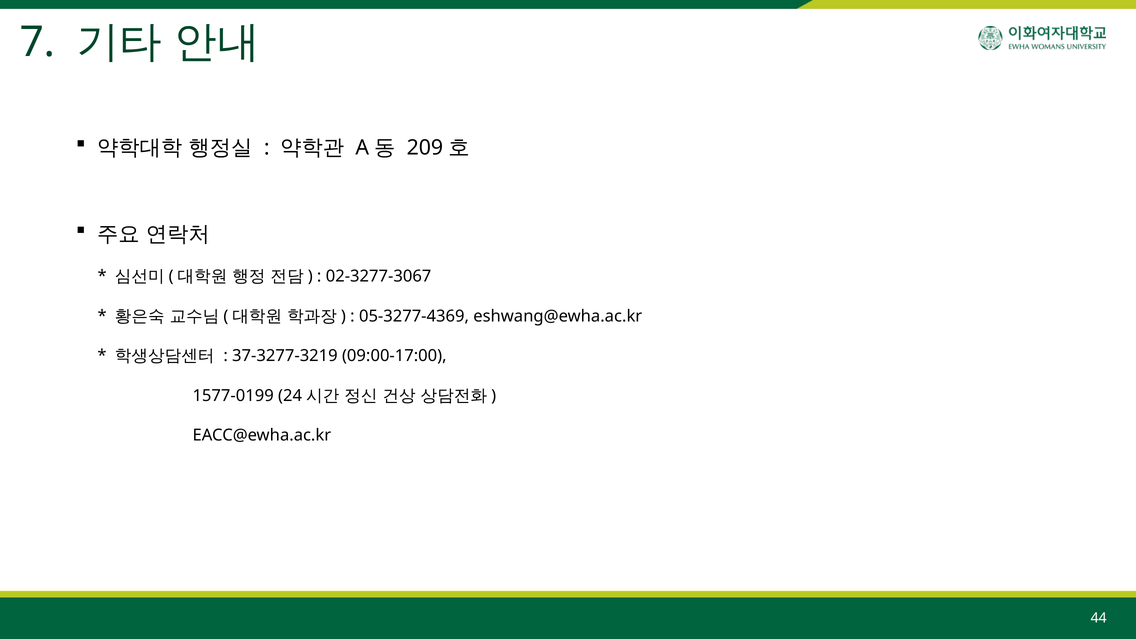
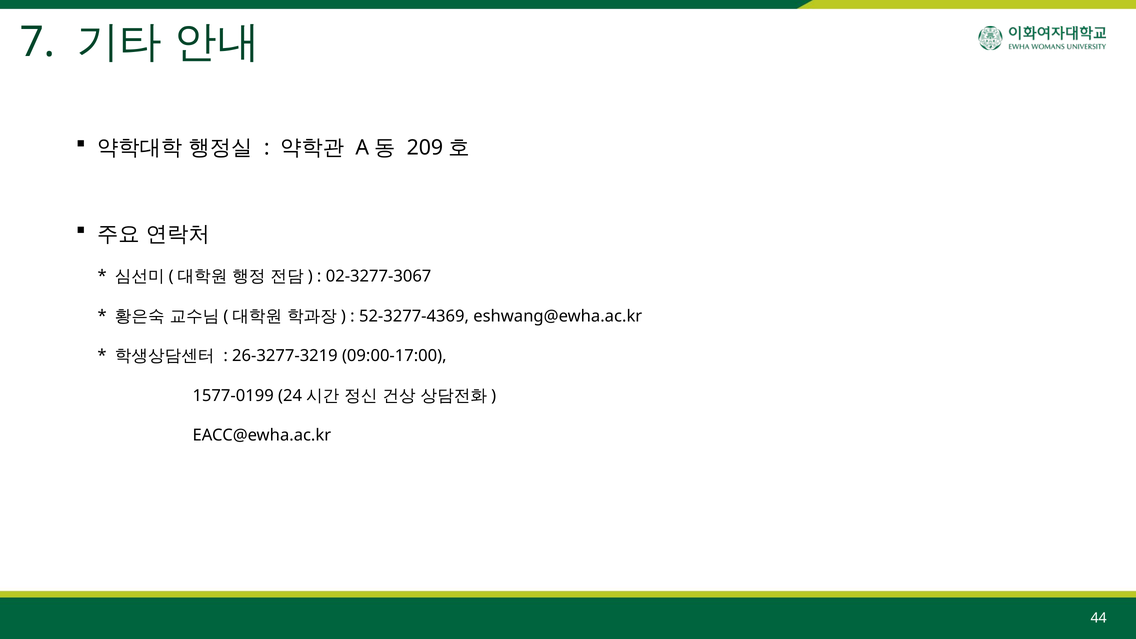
05-3277-4369: 05-3277-4369 -> 52-3277-4369 (414, 316)
37-3277-3219: 37-3277-3219 -> 26-3277-3219 (285, 356)
